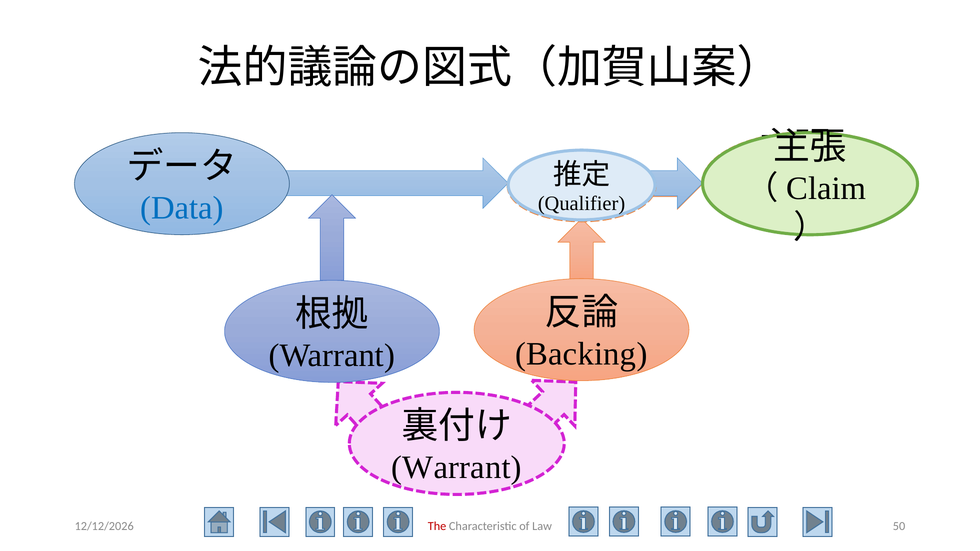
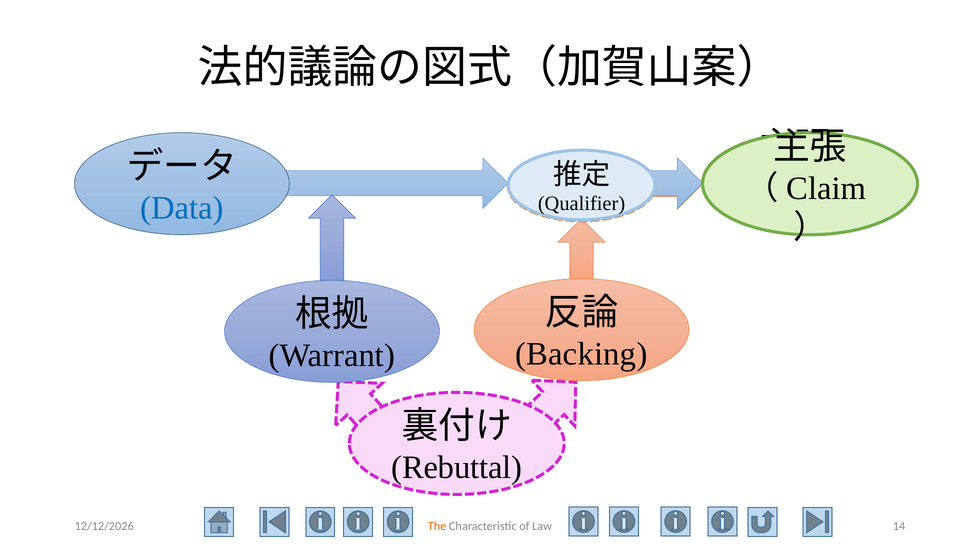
Warrant: Warrant -> Rebuttal (457, 468)
The colour: red -> orange (437, 526)
50: 50 -> 14 (899, 526)
